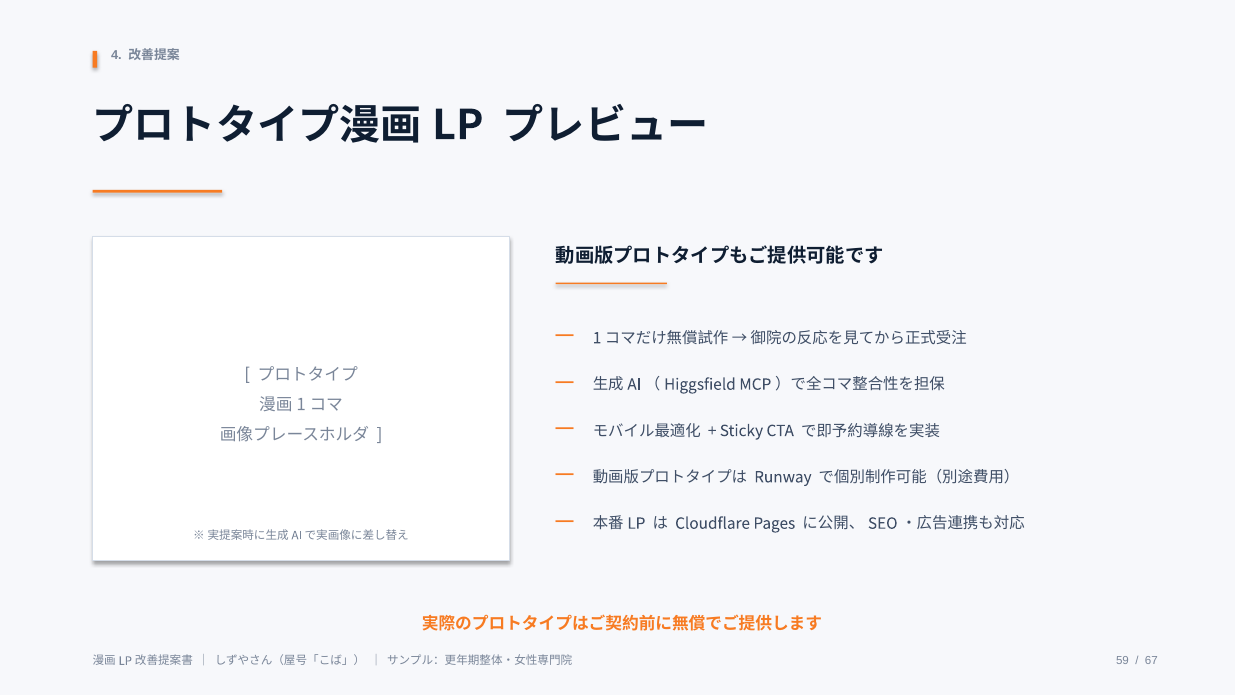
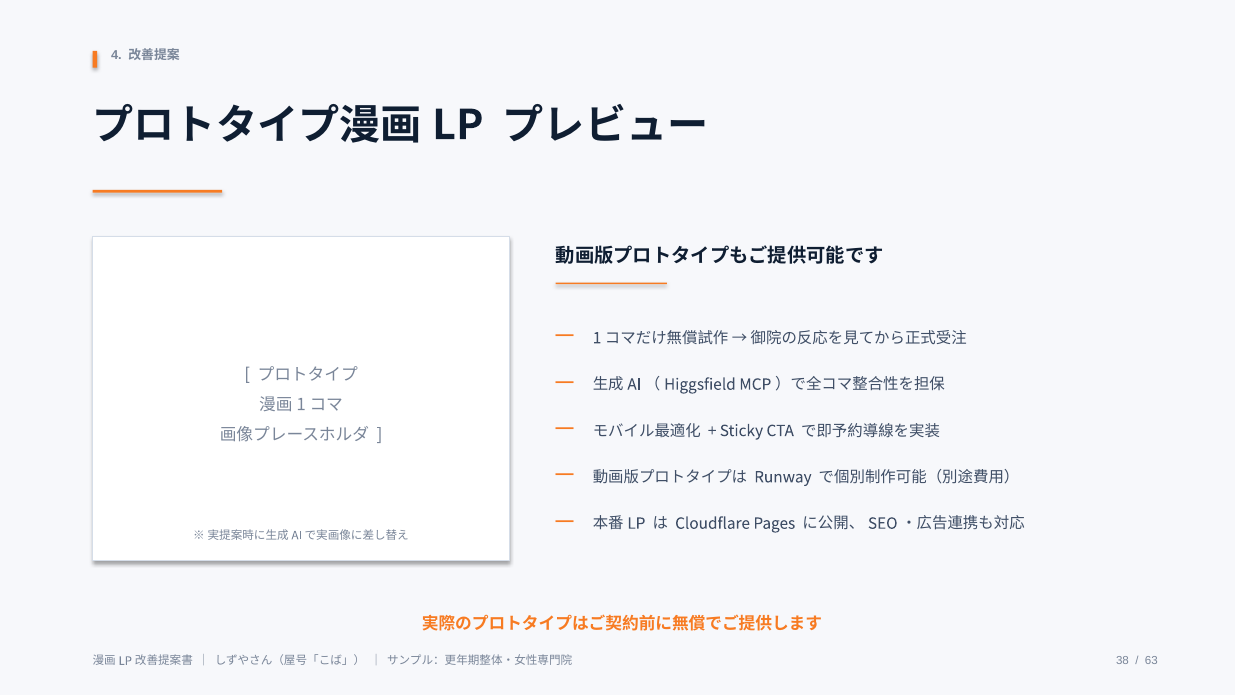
59: 59 -> 38 (1122, 661)
67: 67 -> 63 (1151, 661)
